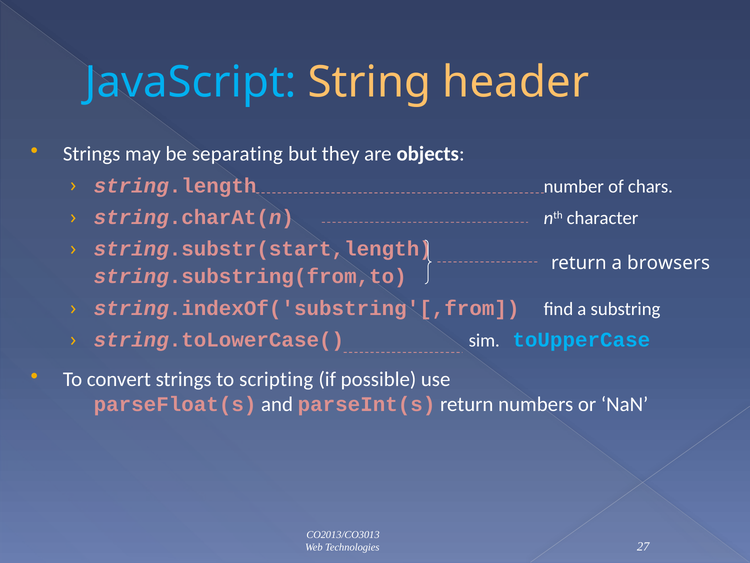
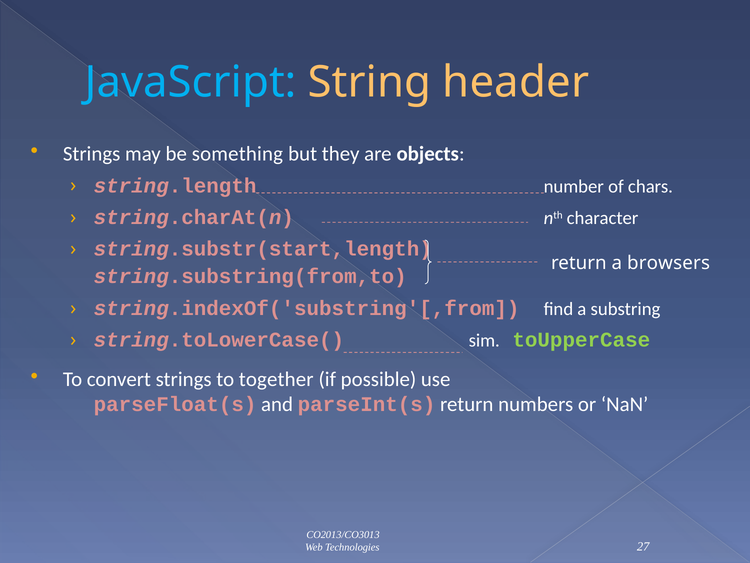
separating: separating -> something (237, 154)
toUpperCase colour: light blue -> light green (581, 340)
scripting: scripting -> together (276, 379)
